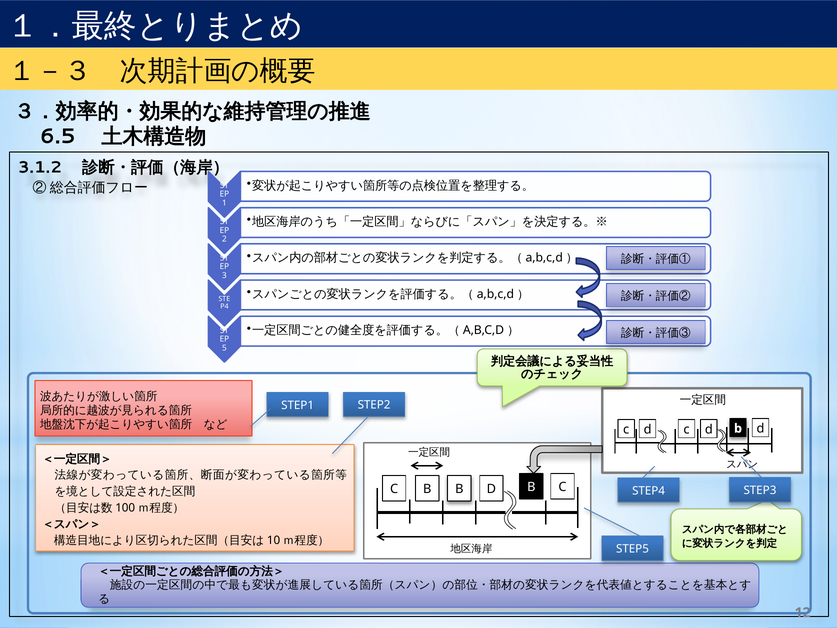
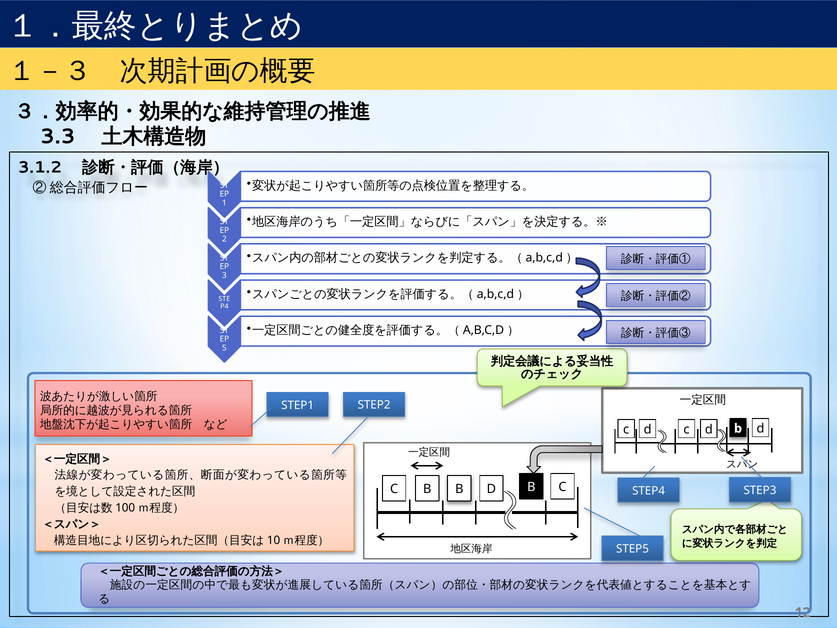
6.5: 6.5 -> 3.3 (58, 136)
